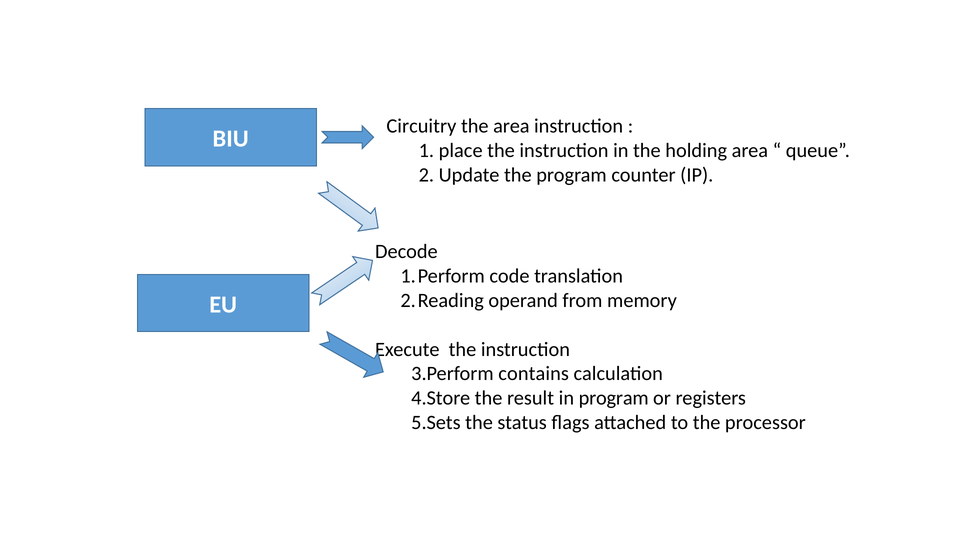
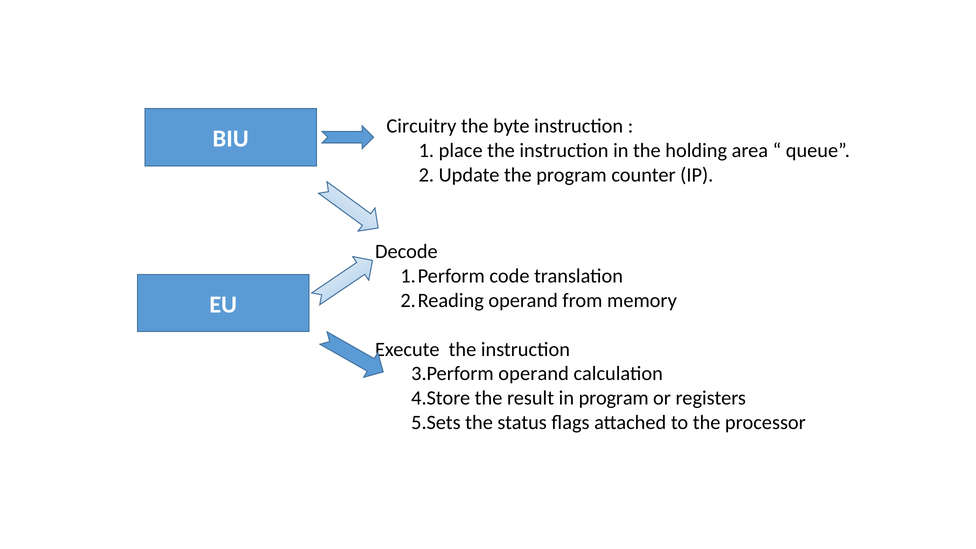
the area: area -> byte (511, 126)
contains: contains -> operand (534, 374)
